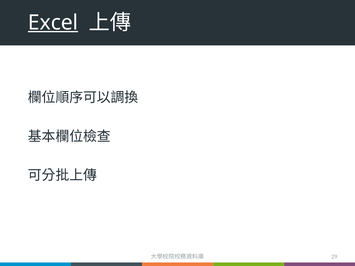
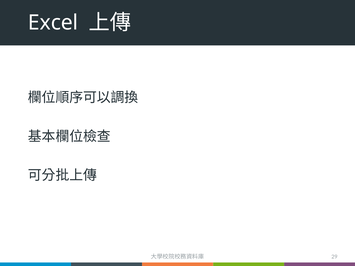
Excel underline: present -> none (53, 23)
